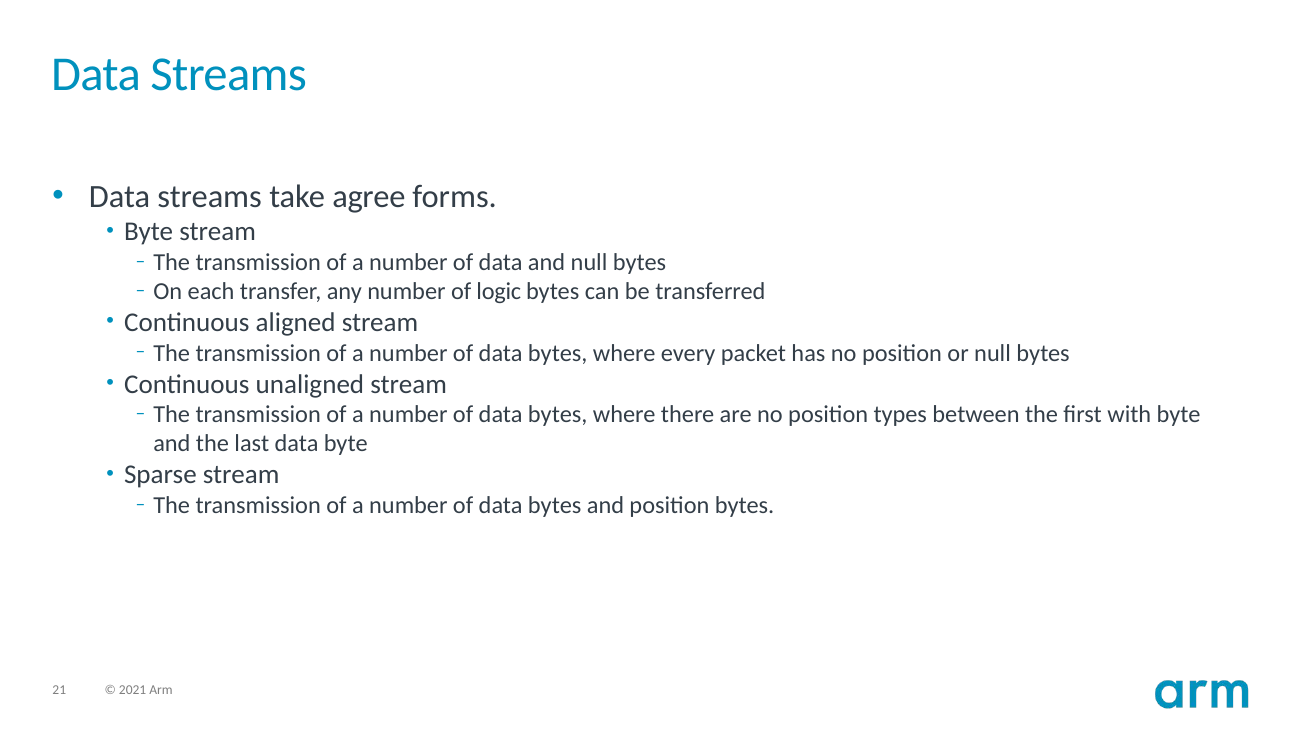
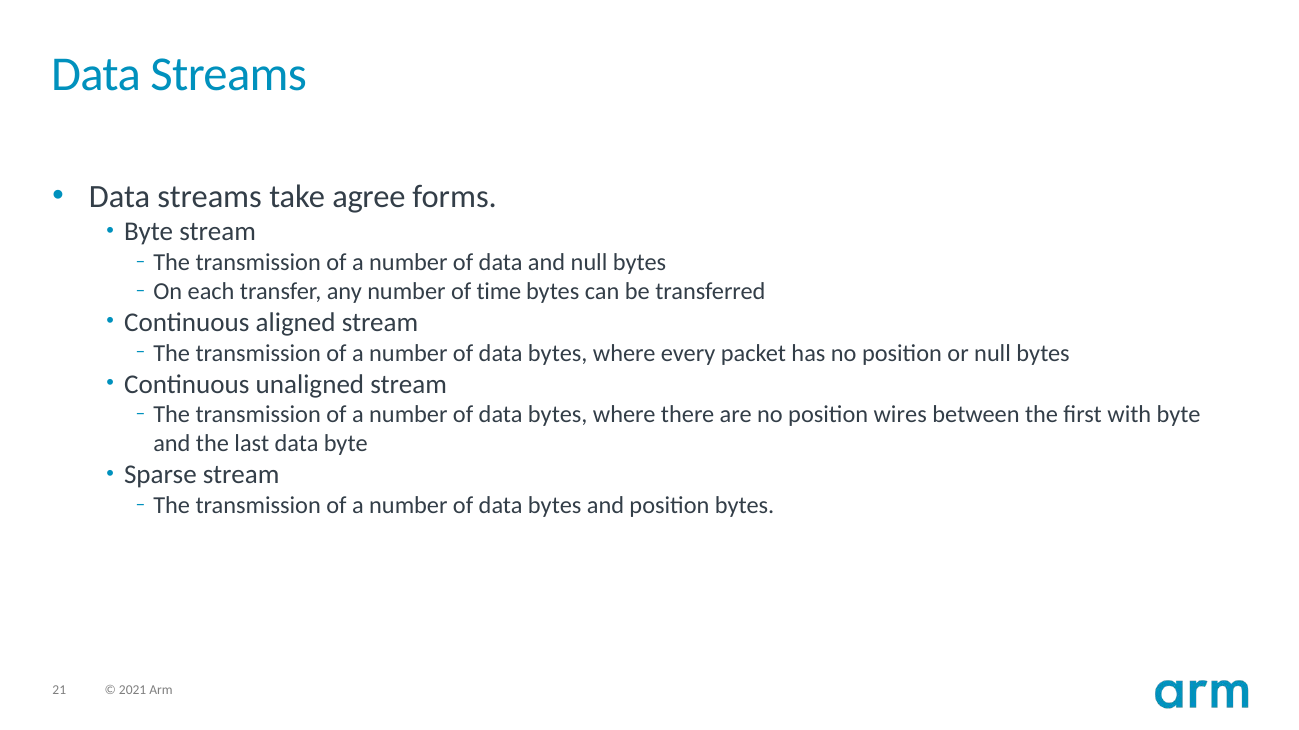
logic: logic -> time (499, 292)
types: types -> wires (900, 415)
